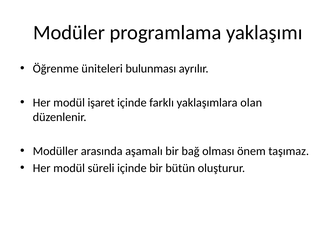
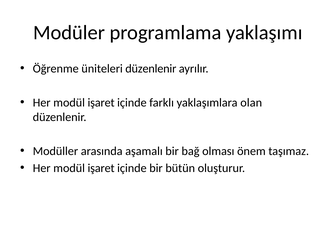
üniteleri bulunması: bulunması -> düzenlenir (151, 69)
süreli: süreli -> işaret (101, 168)
